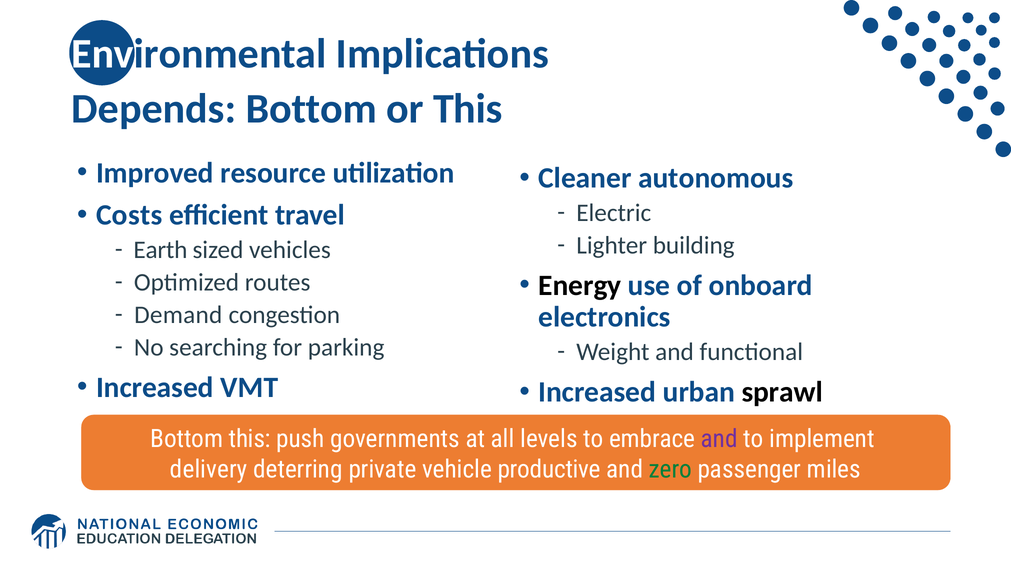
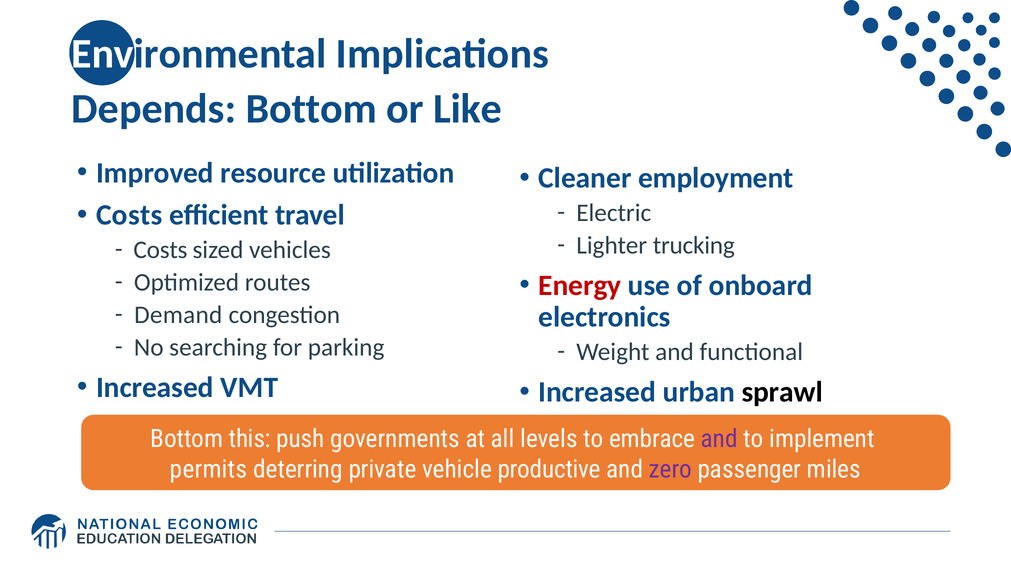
or This: This -> Like (468, 109)
autonomous: autonomous -> employment (716, 178)
building: building -> trucking (694, 246)
Earth: Earth -> Costs (160, 250)
Energy colour: black -> red (580, 286)
delivery: delivery -> permits (209, 470)
zero colour: green -> purple (670, 470)
